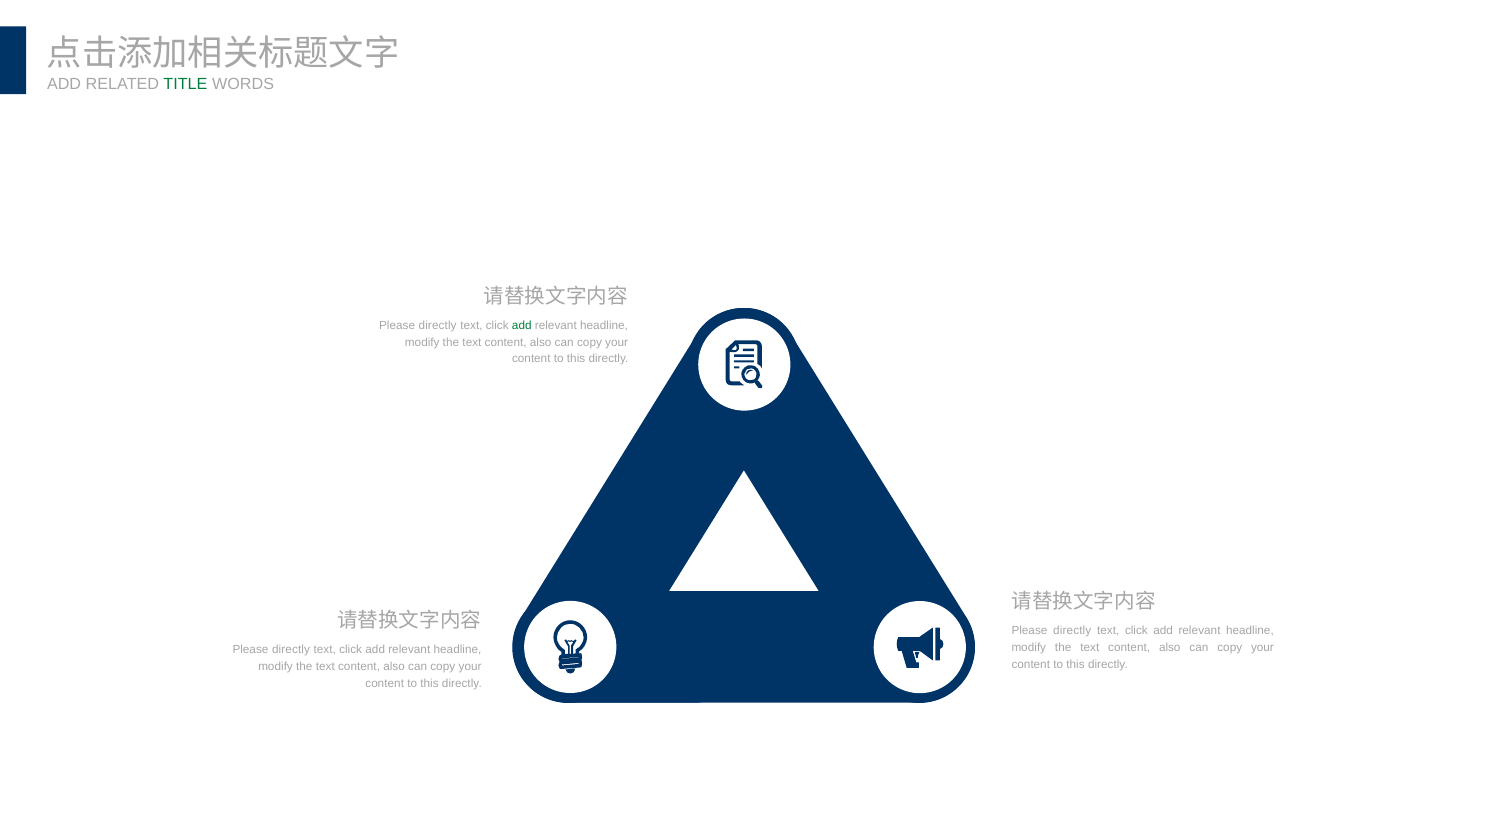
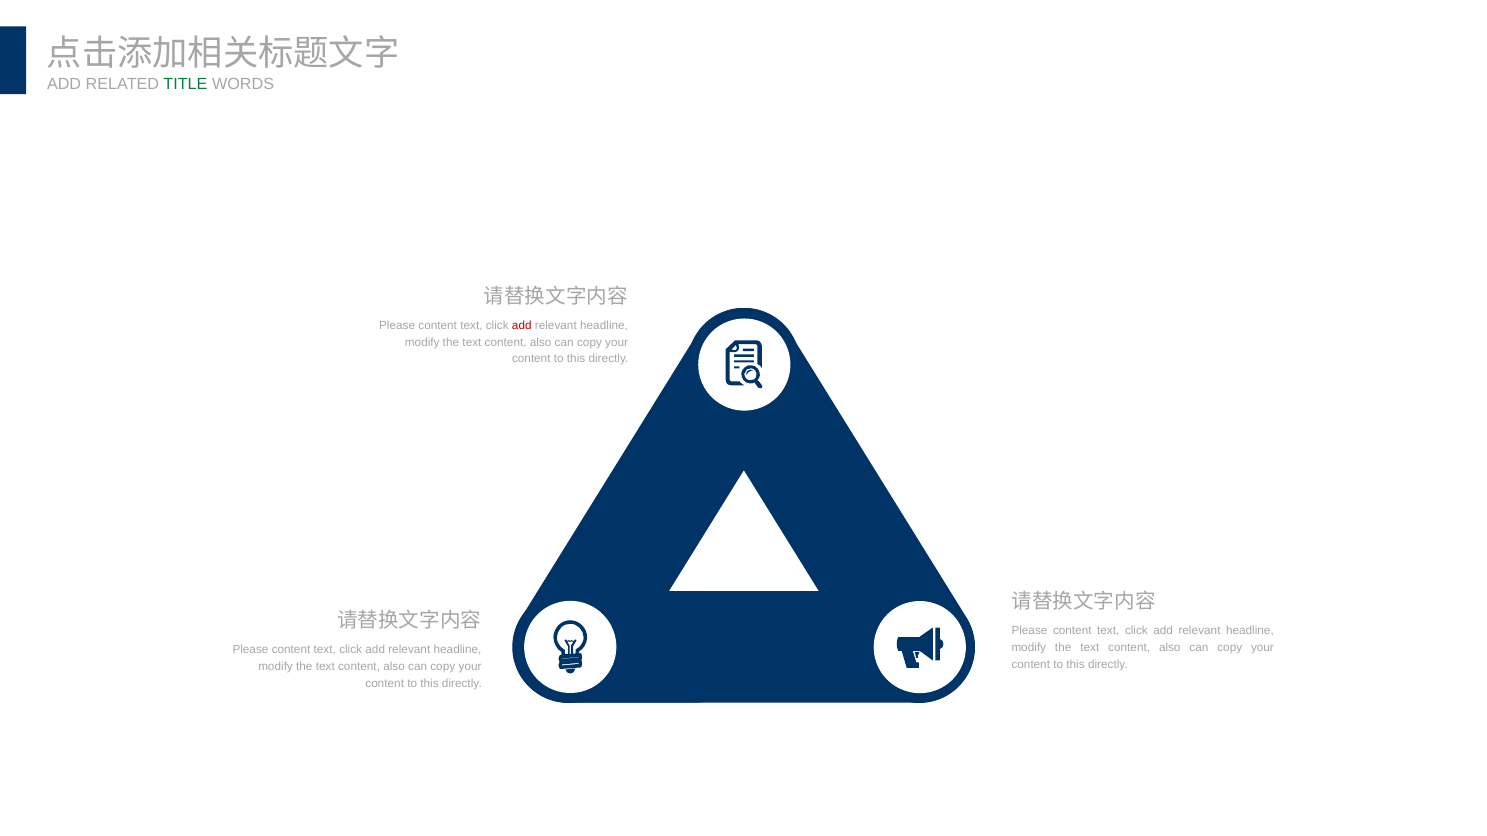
directly: directly -> content (438, 325)
add colour: green -> red (522, 325)
directly: directly -> content (1072, 631)
directly: directly -> content (291, 650)
